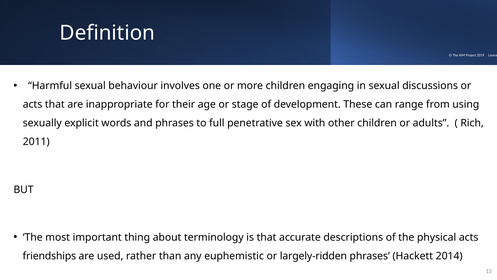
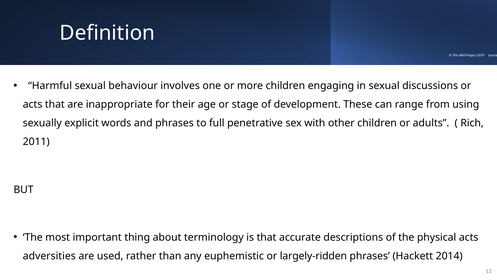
friendships: friendships -> adversities (49, 256)
